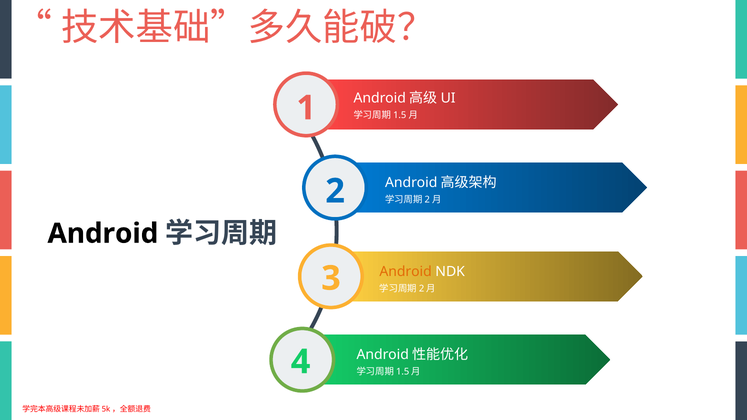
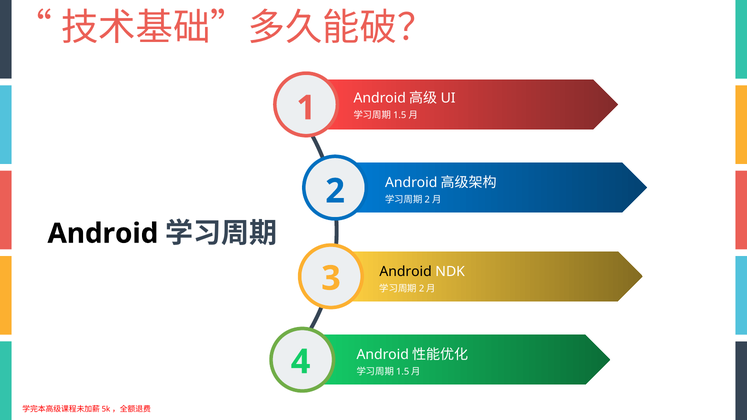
Android colour: orange -> black (406, 272)
